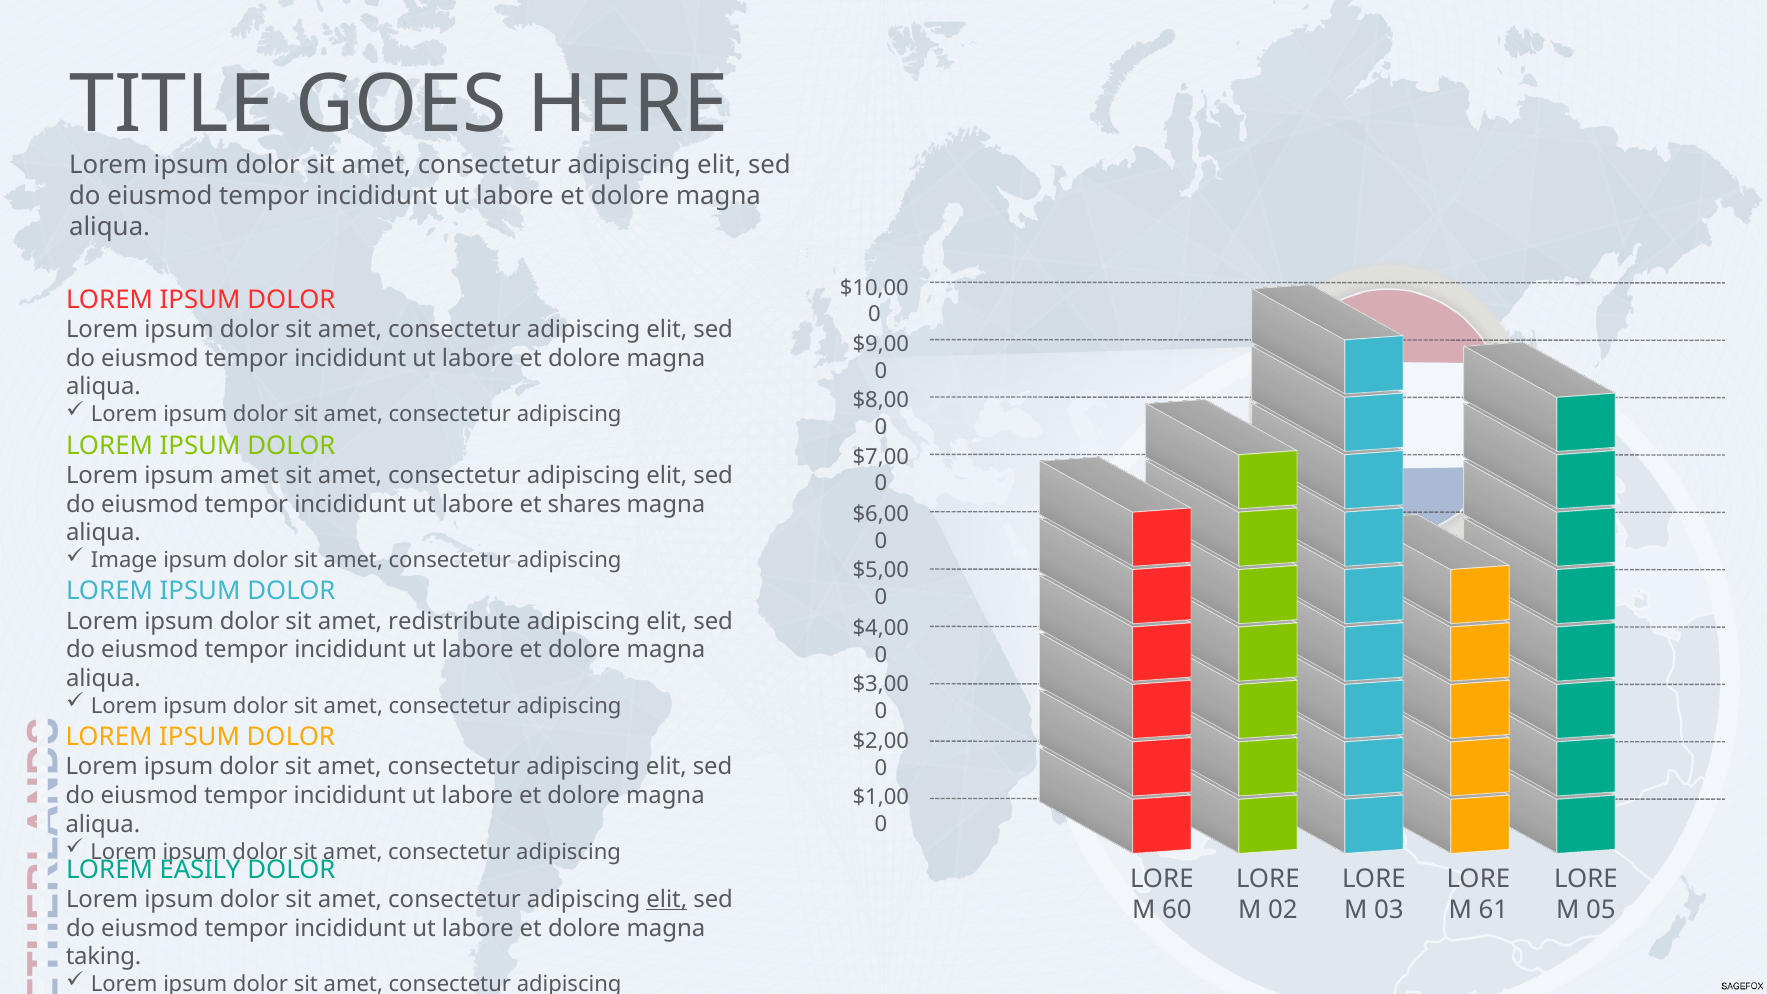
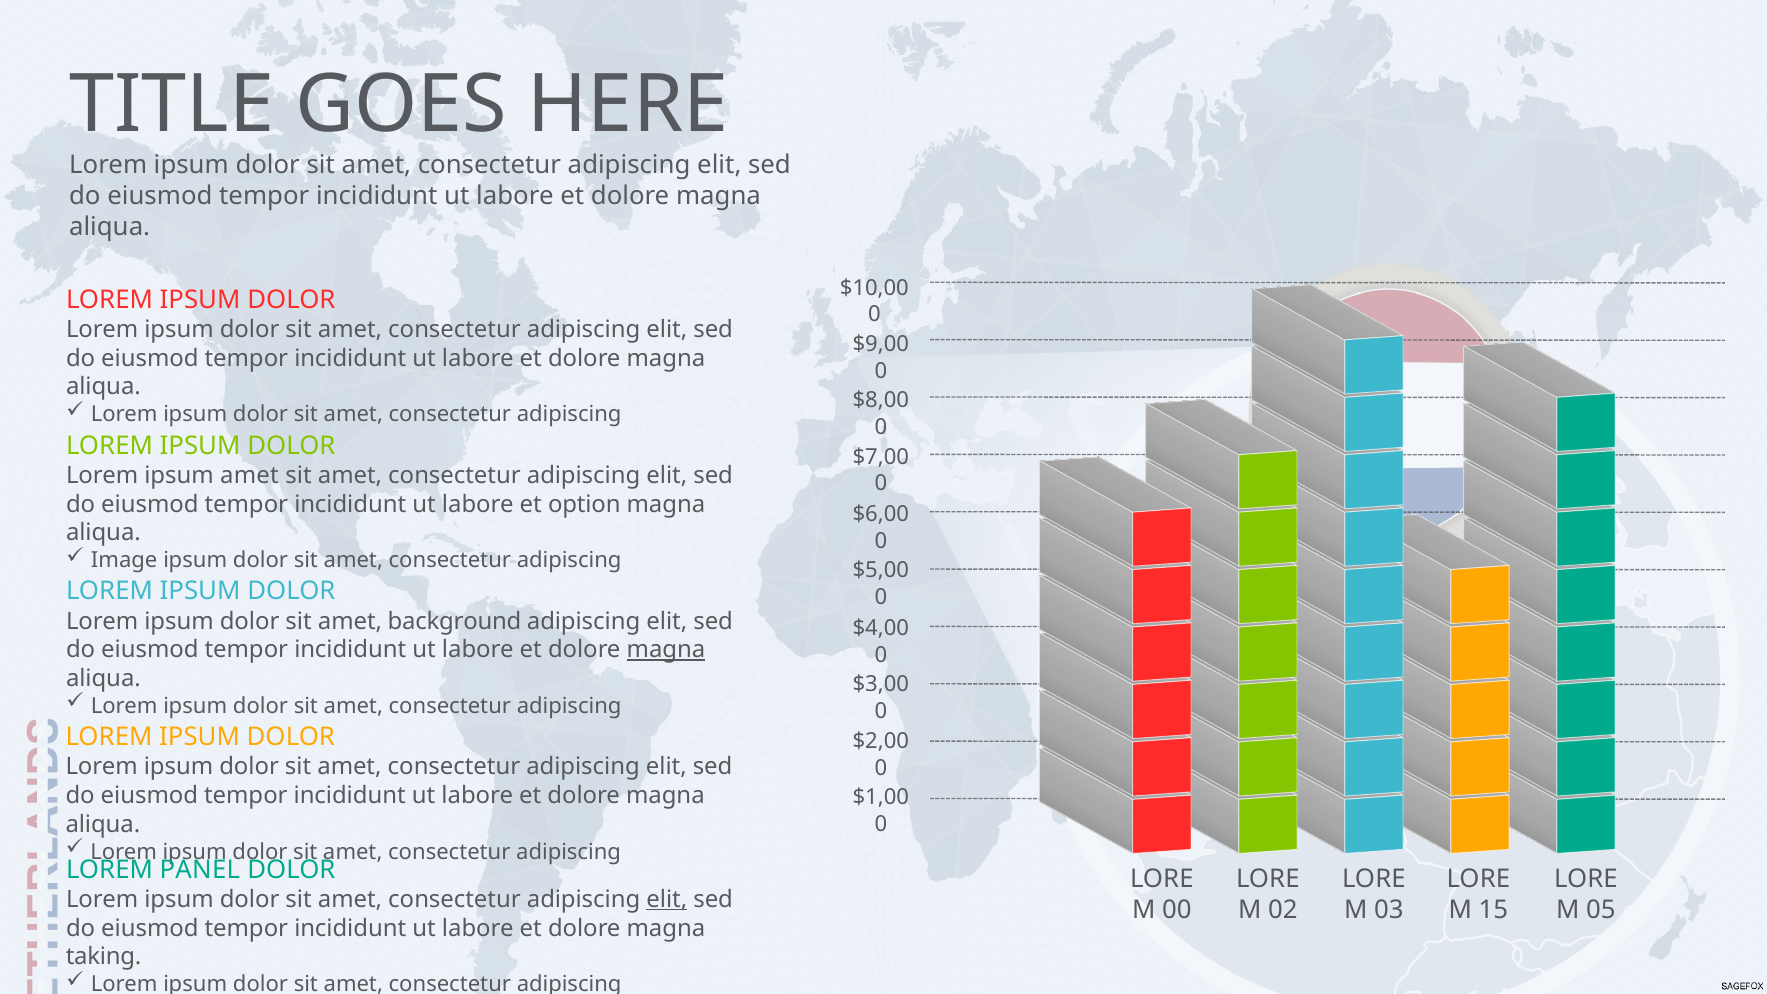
shares: shares -> option (584, 504)
redistribute: redistribute -> background (455, 621)
magna underline: none -> present (666, 650)
EASILY: EASILY -> PANEL (200, 870)
60: 60 -> 00 (1177, 910)
61: 61 -> 15 (1493, 910)
